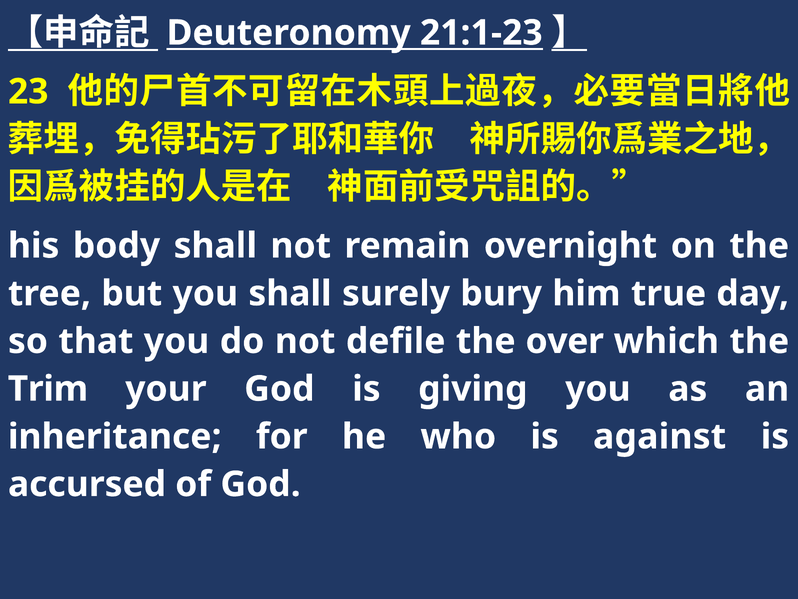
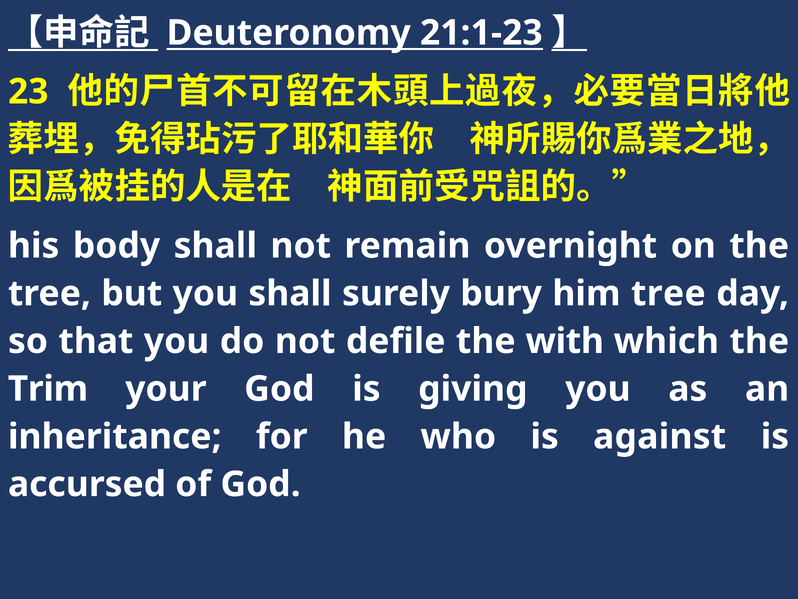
him true: true -> tree (668, 293)
over: over -> with (565, 341)
